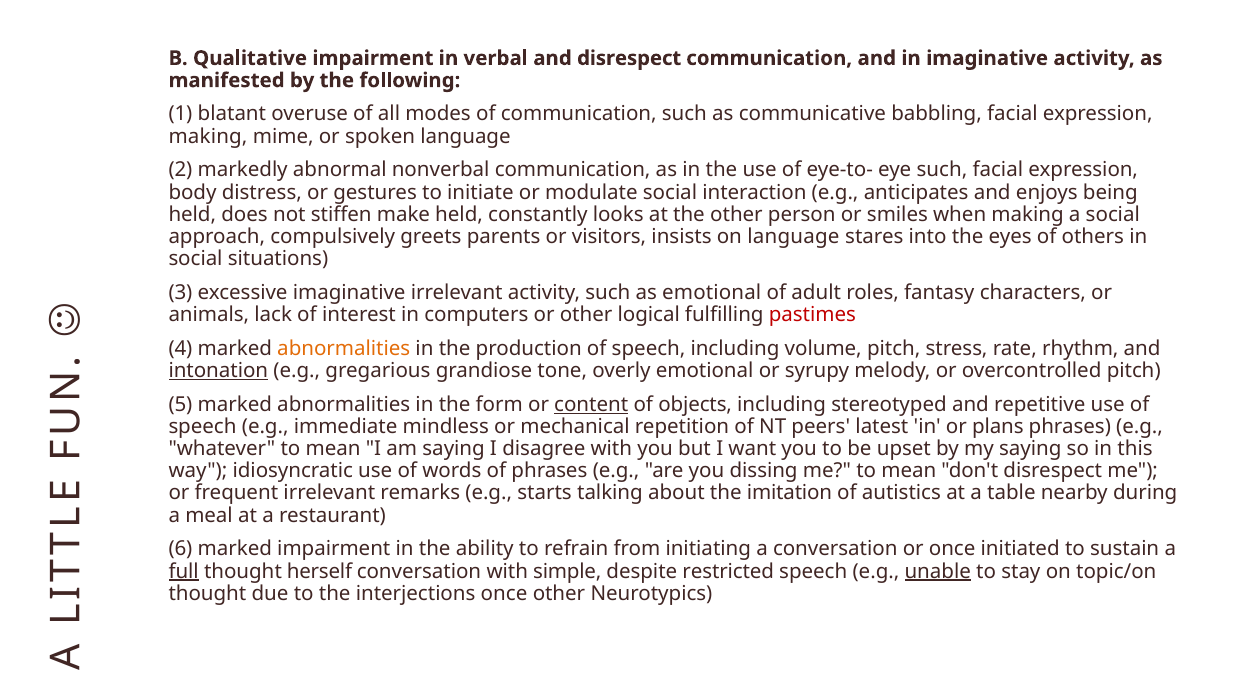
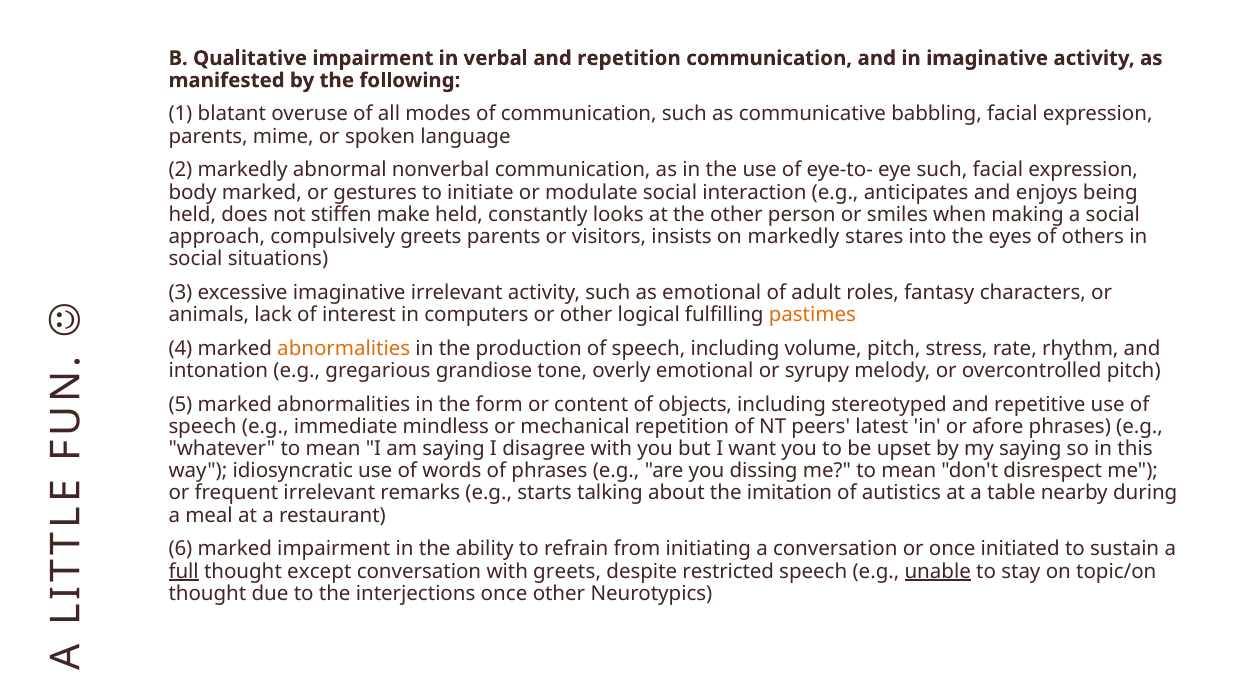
and disrespect: disrespect -> repetition (629, 58)
making: making -> parents (208, 136)
body distress: distress -> marked (262, 192)
on language: language -> markedly (793, 237)
pastimes colour: red -> orange (812, 315)
intonation underline: present -> none (218, 371)
content underline: present -> none (591, 404)
plans: plans -> afore (998, 427)
herself: herself -> except (319, 571)
with simple: simple -> greets (567, 571)
